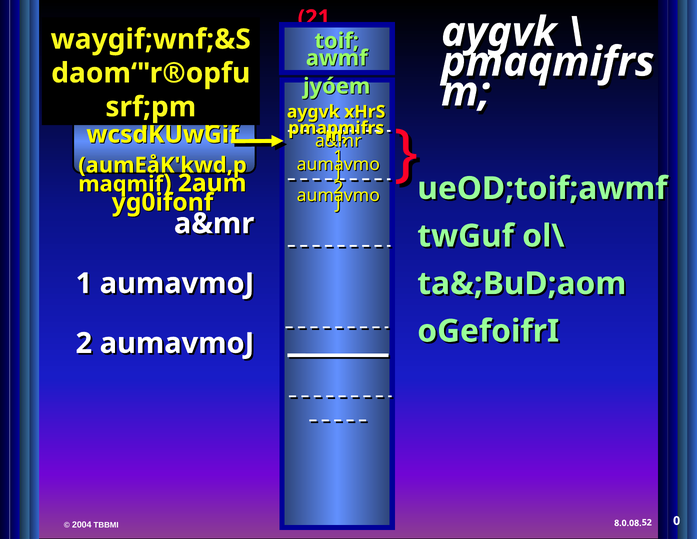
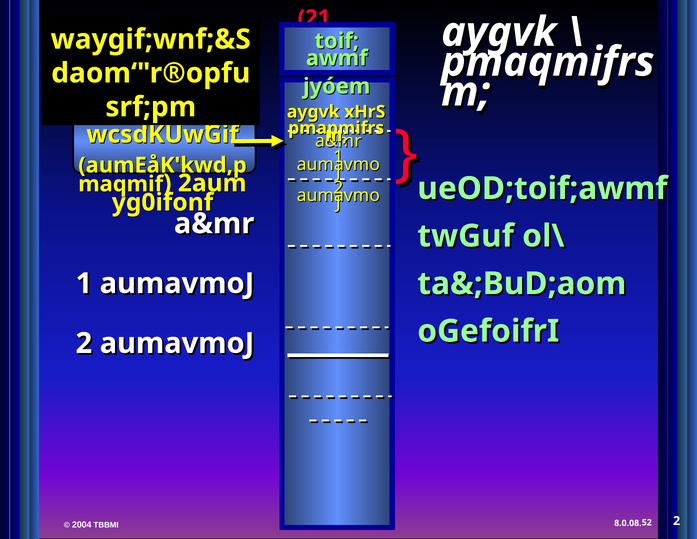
52 0: 0 -> 2 (677, 520)
